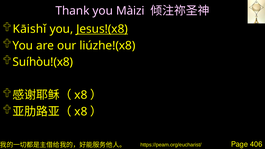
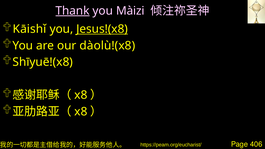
Thank underline: none -> present (73, 11)
liúzhe!(x8: liúzhe!(x8 -> dàolù!(x8 (107, 46)
Suíhòu!(x8: Suíhòu!(x8 -> Shīyuē!(x8 (43, 62)
